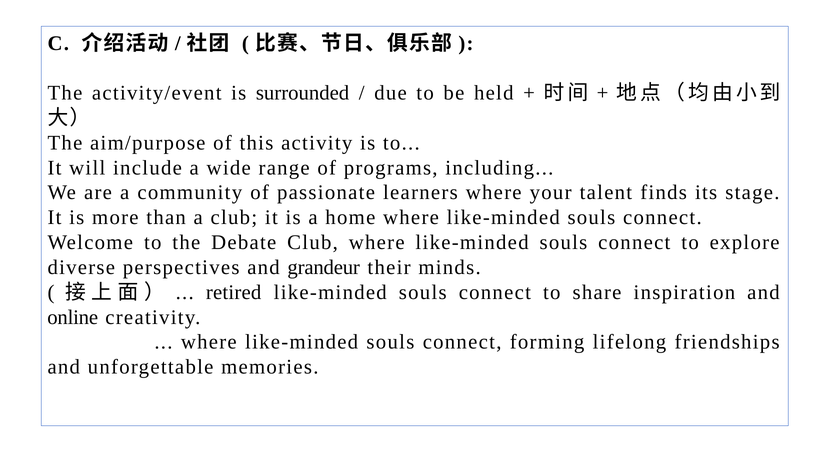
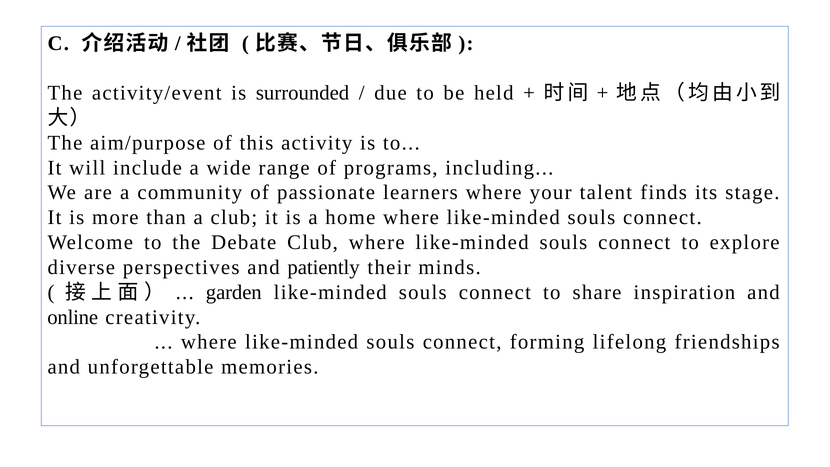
grandeur: grandeur -> patiently (324, 267)
retired: retired -> garden (234, 292)
